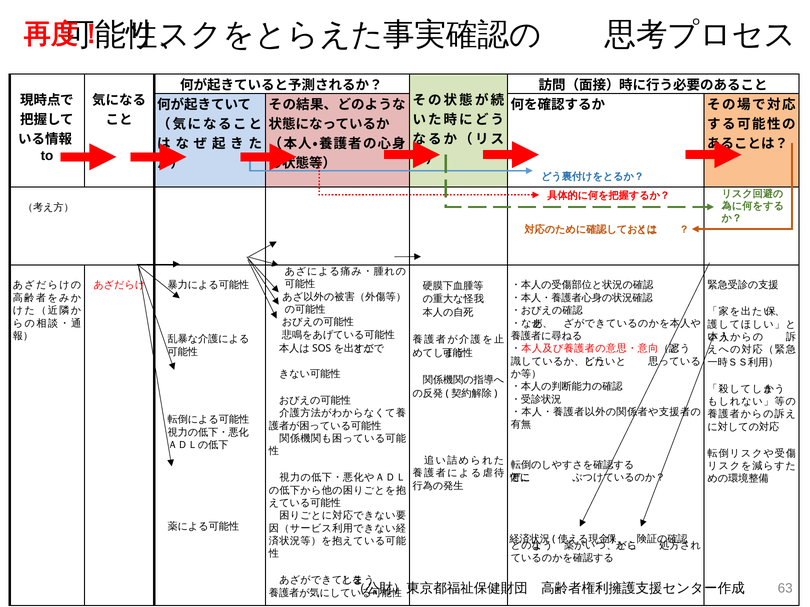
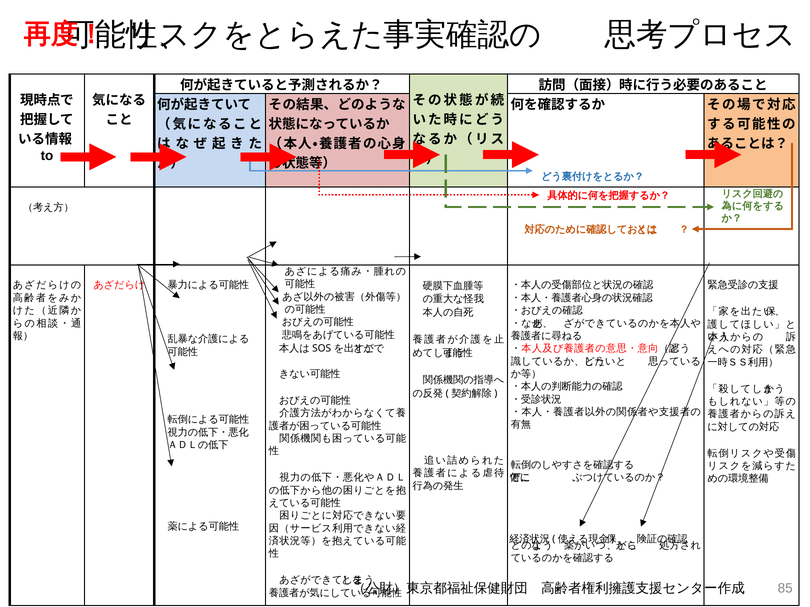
63: 63 -> 85 (785, 589)
